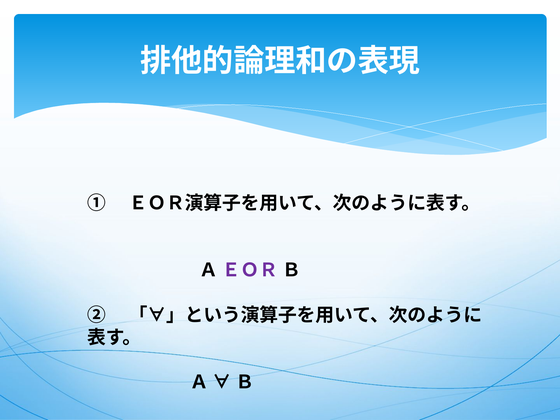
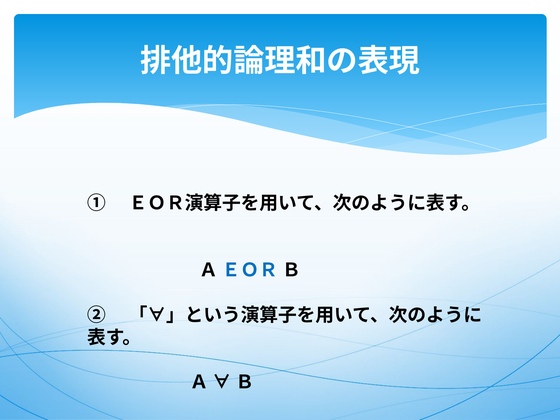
ＥＯＲ colour: purple -> blue (250, 270)
